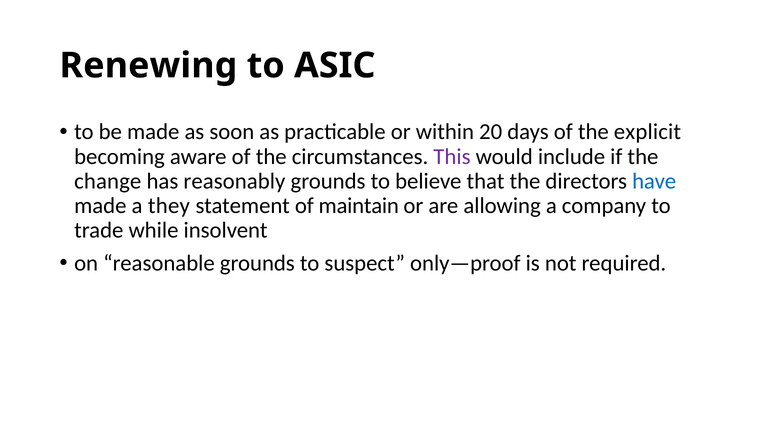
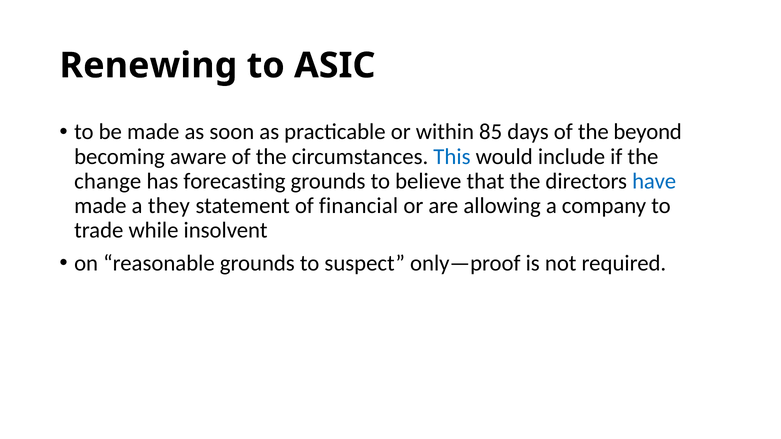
20: 20 -> 85 (491, 132)
explicit: explicit -> beyond (648, 132)
This colour: purple -> blue (452, 157)
reasonably: reasonably -> forecasting (234, 181)
maintain: maintain -> financial (359, 206)
